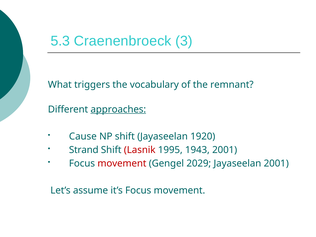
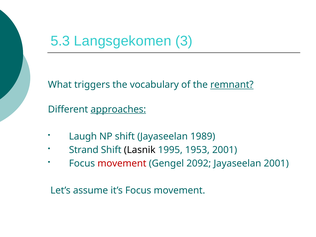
Craenenbroeck: Craenenbroeck -> Langsgekomen (123, 41)
remnant underline: none -> present (232, 85)
Cause: Cause -> Laugh (83, 136)
1920: 1920 -> 1989 (203, 136)
Lasnik colour: red -> black (140, 150)
1943: 1943 -> 1953 (197, 150)
2029: 2029 -> 2092 (199, 163)
